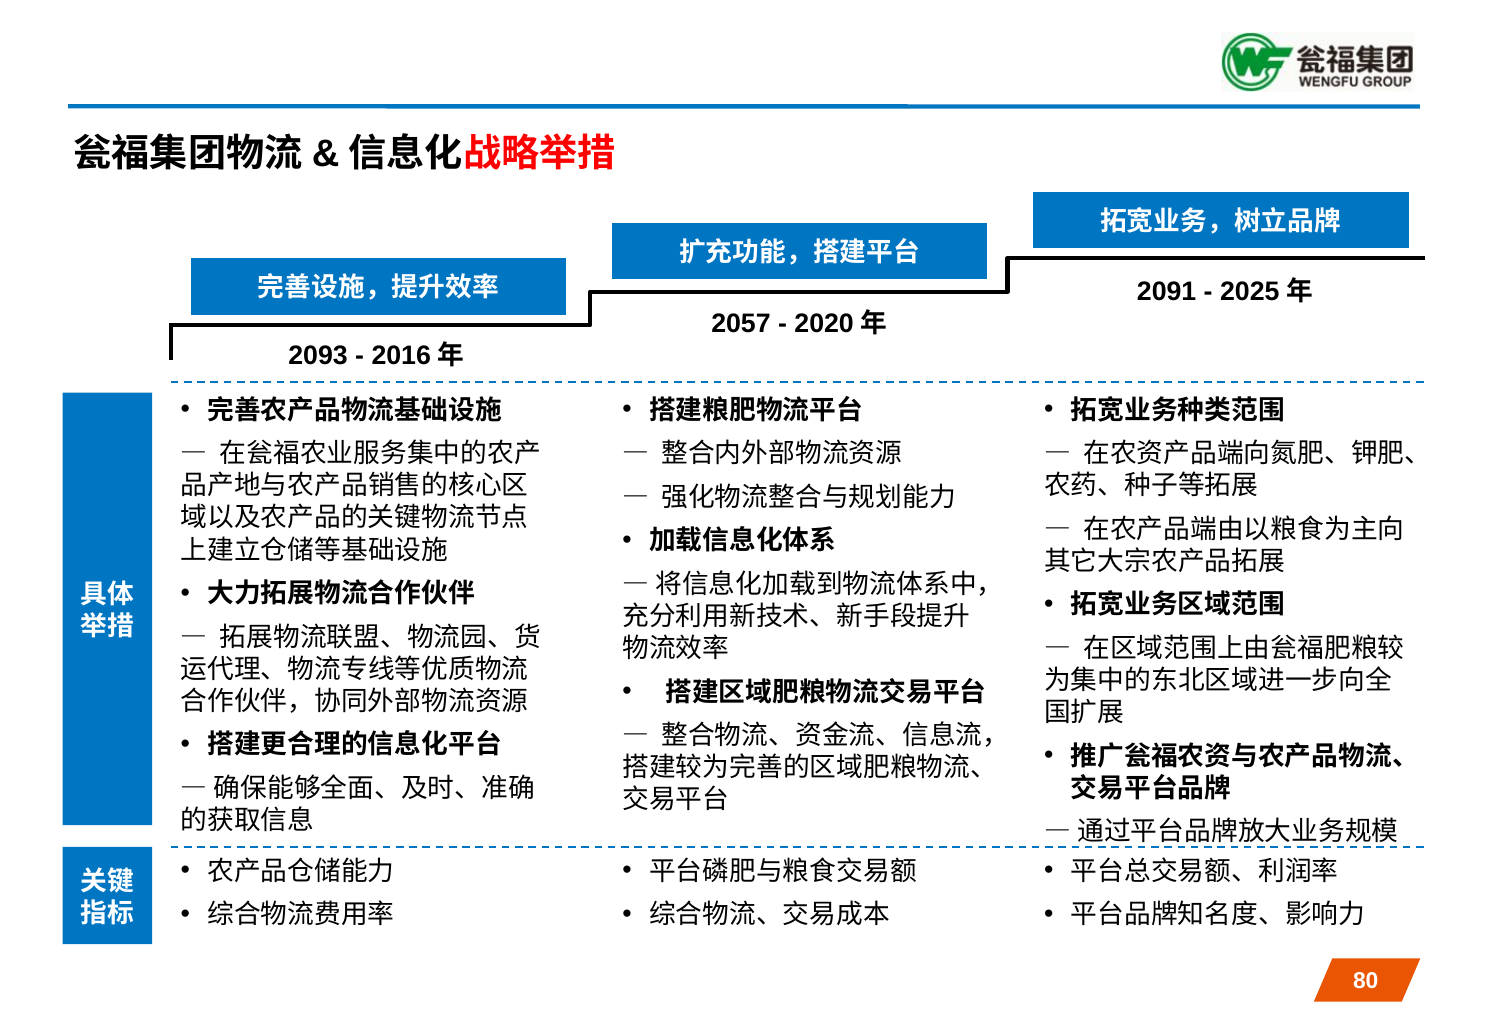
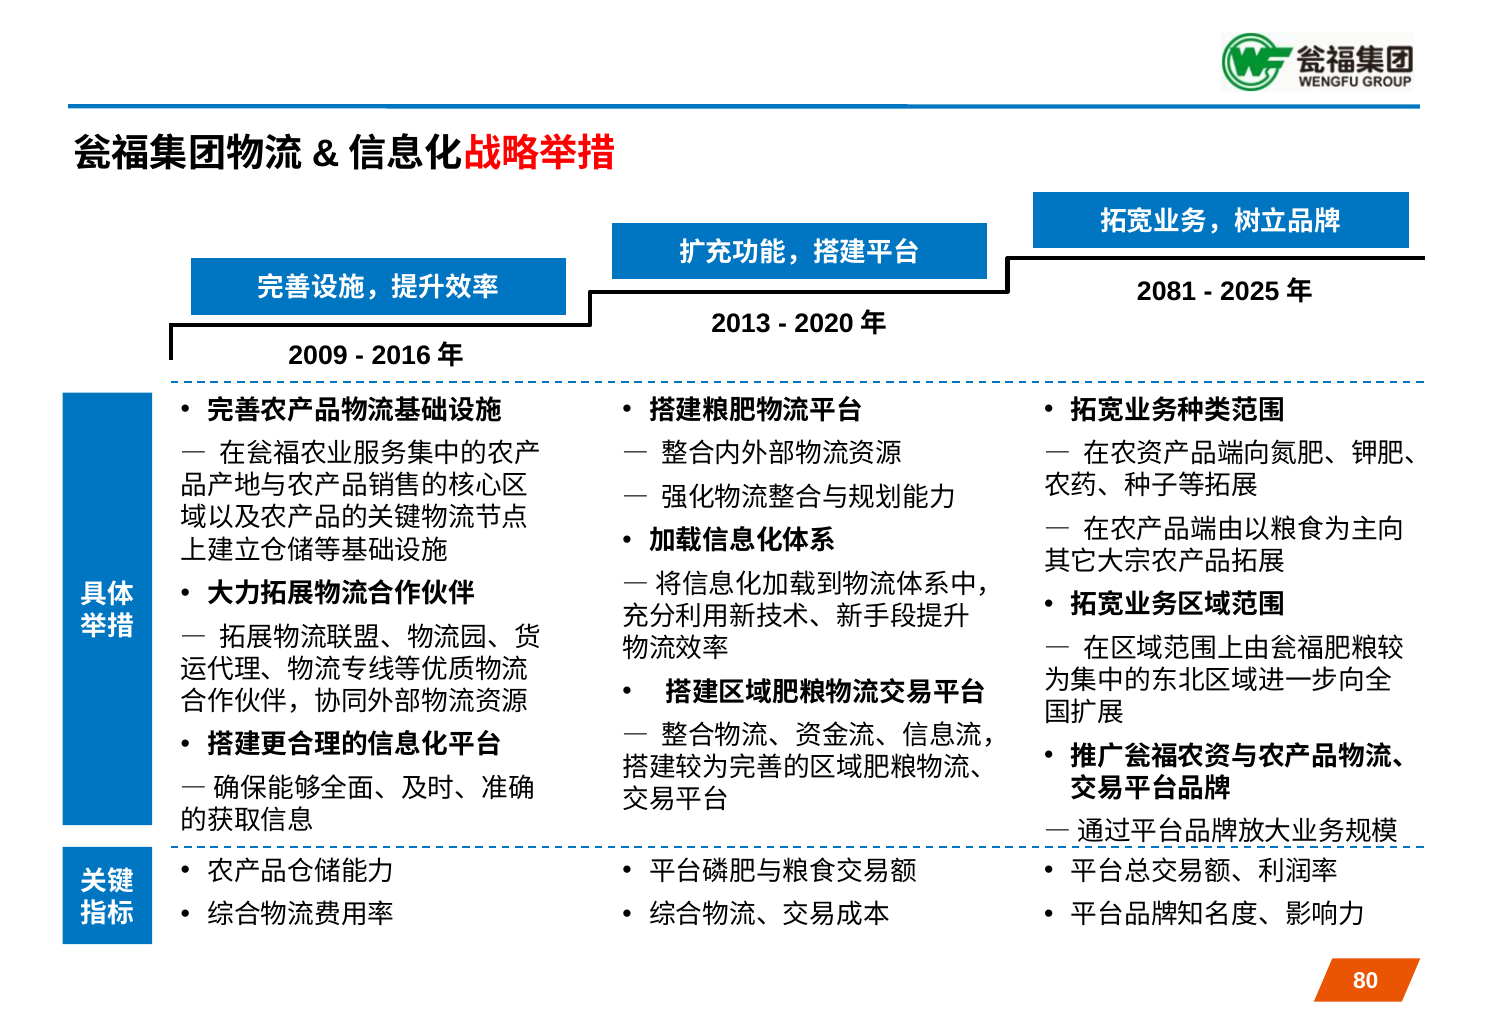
2091: 2091 -> 2081 (1167, 292)
2057: 2057 -> 2013 (741, 324)
2093: 2093 -> 2009 (318, 355)
